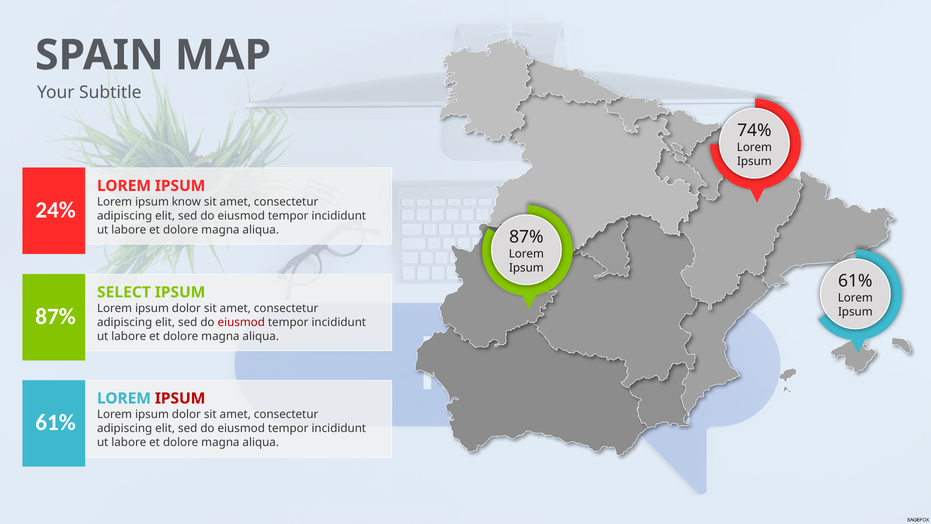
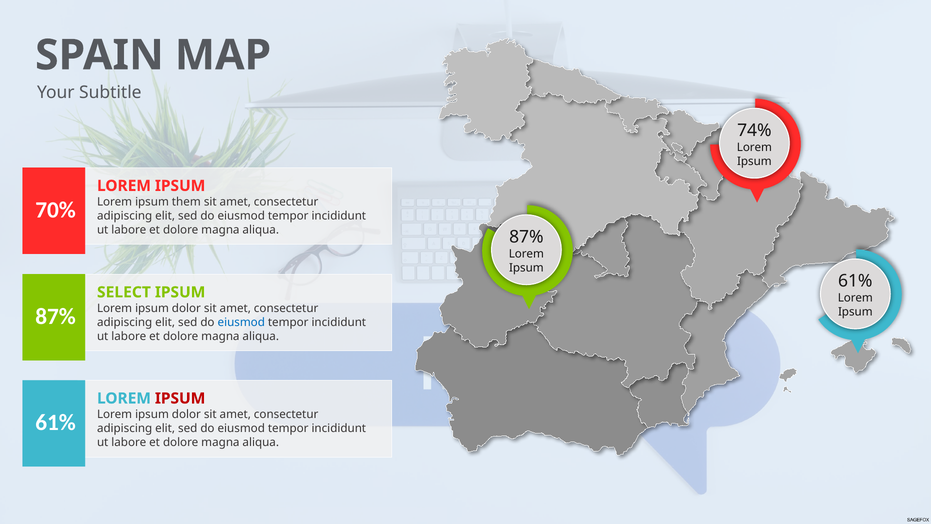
know: know -> them (186, 202)
24%: 24% -> 70% (56, 210)
eiusmod colour: red -> blue (241, 322)
